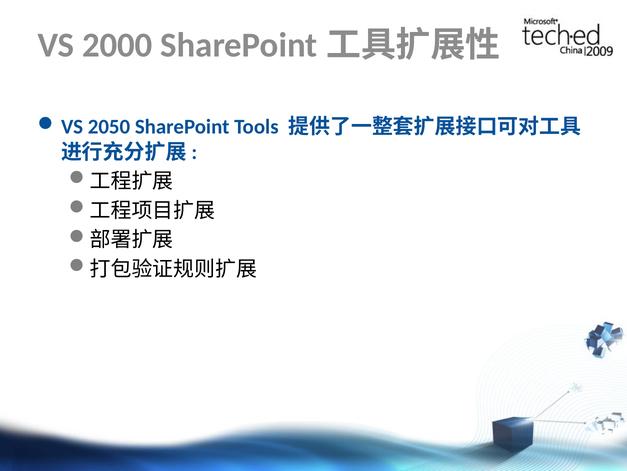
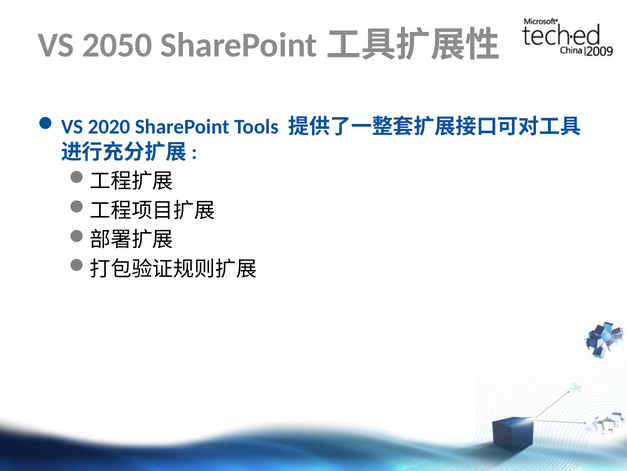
2000: 2000 -> 2050 (117, 45)
2050: 2050 -> 2020 (109, 127)
